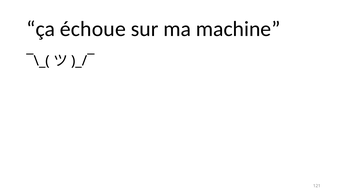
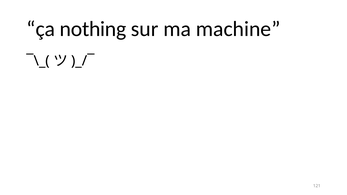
échoue: échoue -> nothing (93, 29)
